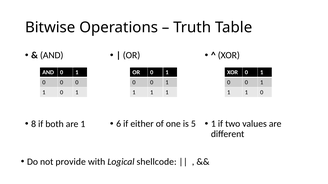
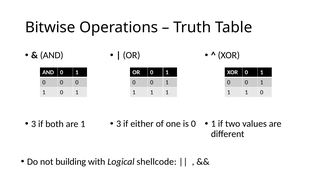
6: 6 -> 3 (119, 124)
is 5: 5 -> 0 (193, 124)
8: 8 -> 3 (34, 124)
provide: provide -> building (71, 162)
